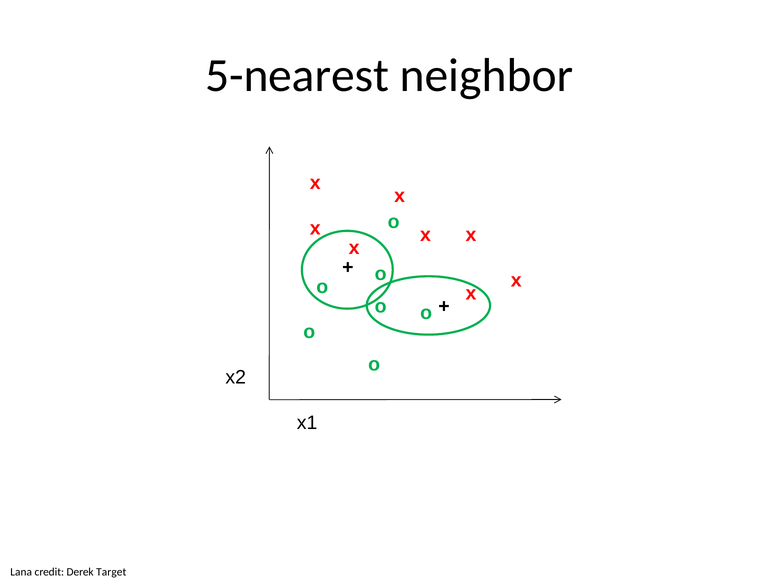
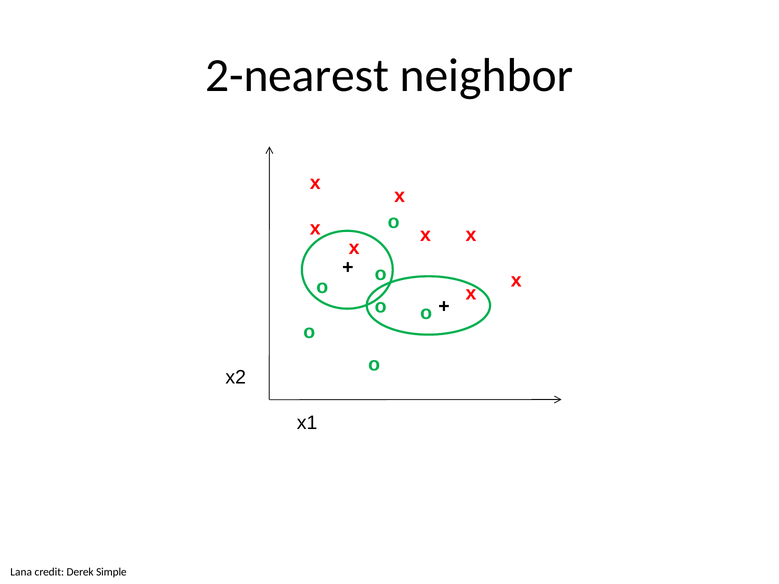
5-nearest: 5-nearest -> 2-nearest (297, 75)
Target: Target -> Simple (111, 572)
